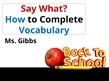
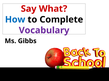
Vocabulary colour: blue -> purple (44, 31)
